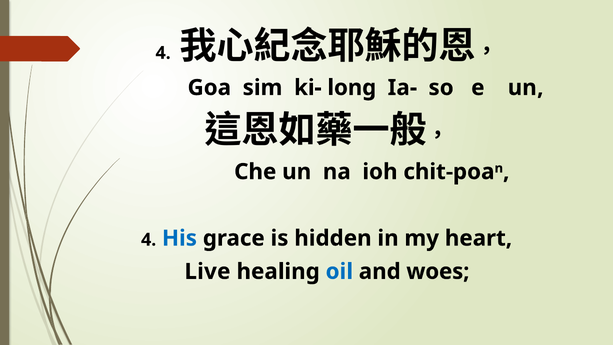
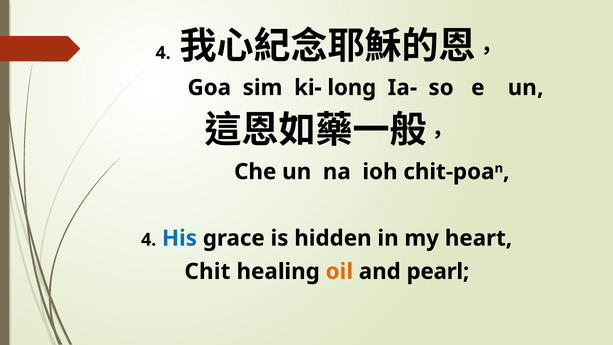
Live: Live -> Chit (207, 271)
oil colour: blue -> orange (339, 271)
woes: woes -> pearl (438, 271)
